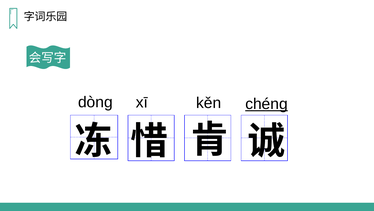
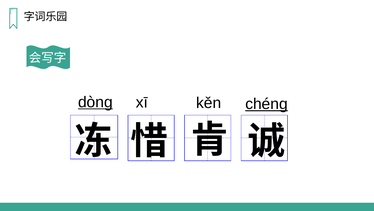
dònɡ underline: none -> present (95, 102)
